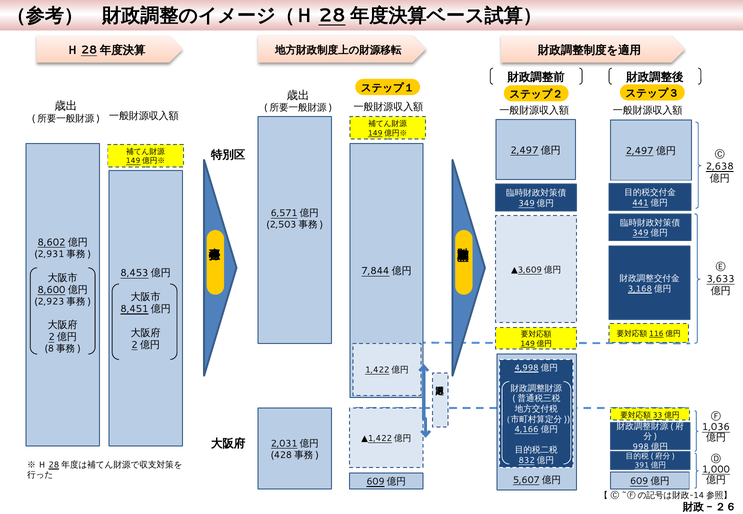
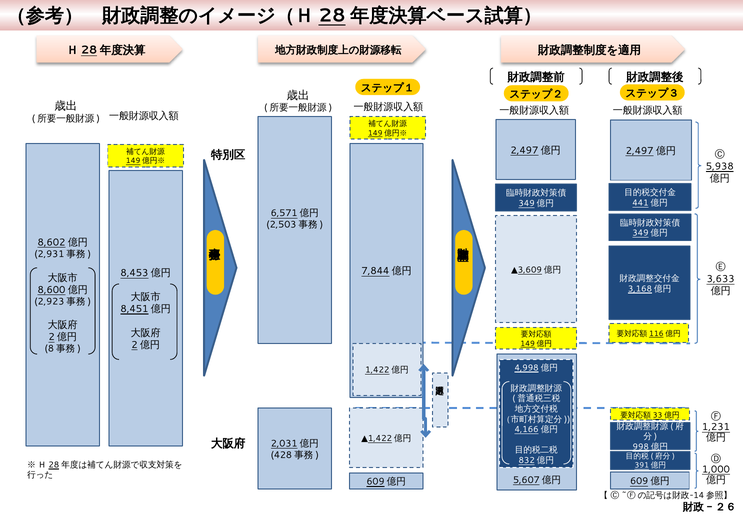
2,638: 2,638 -> 5,938 (720, 167)
1,036: 1,036 -> 1,231 (716, 427)
